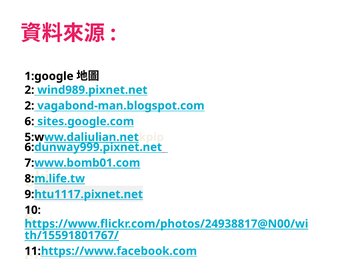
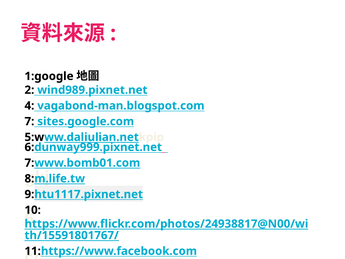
2: 2 -> 4 (29, 106)
6: 6 -> 7 (29, 121)
